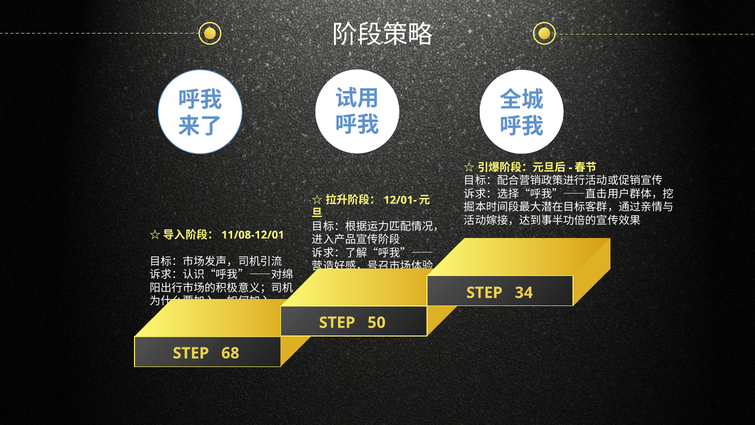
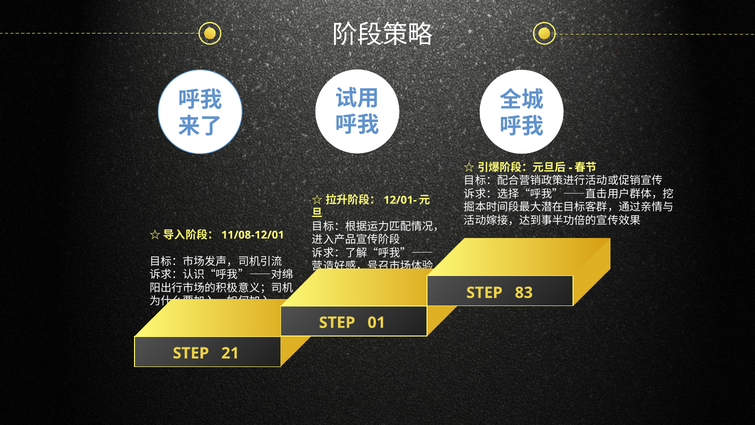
34: 34 -> 83 (524, 293)
50: 50 -> 01 (377, 322)
68: 68 -> 21 (230, 353)
